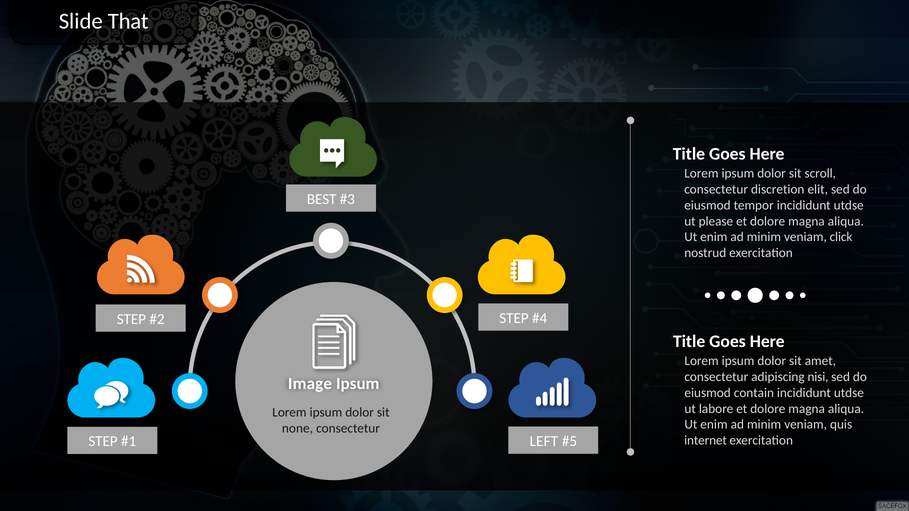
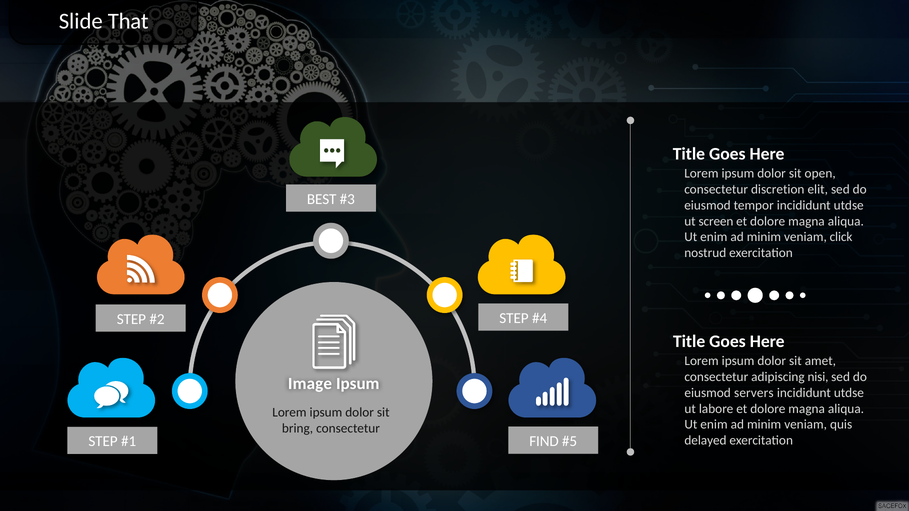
scroll: scroll -> open (820, 174)
please: please -> screen (716, 221)
contain: contain -> servers (754, 393)
none: none -> bring (298, 429)
LEFT: LEFT -> FIND (544, 441)
internet: internet -> delayed (706, 441)
